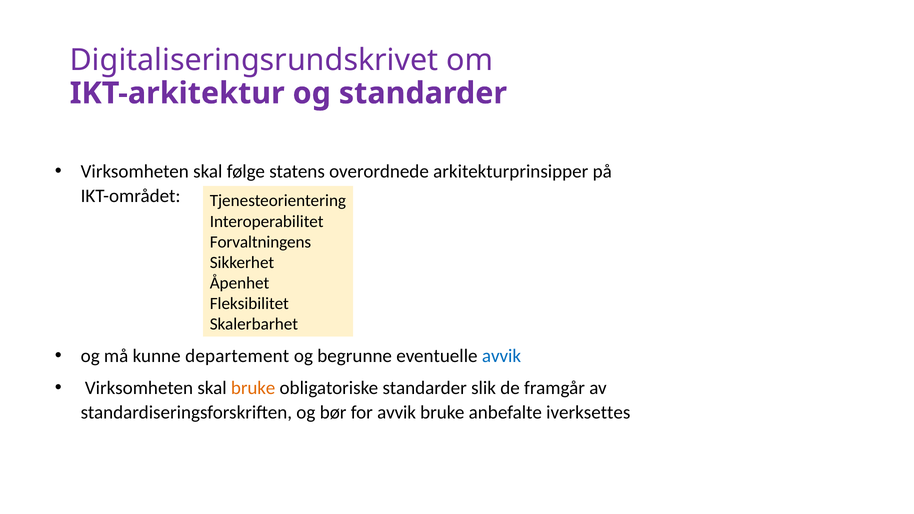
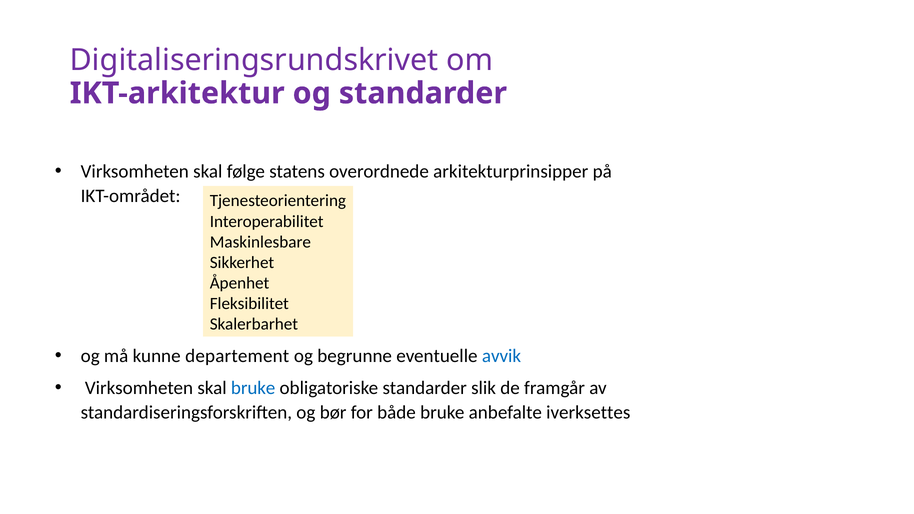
Forvaltningens: Forvaltningens -> Maskinlesbare (260, 242)
bruke colour: orange -> blue (253, 388)
for avvik: avvik -> både (397, 413)
